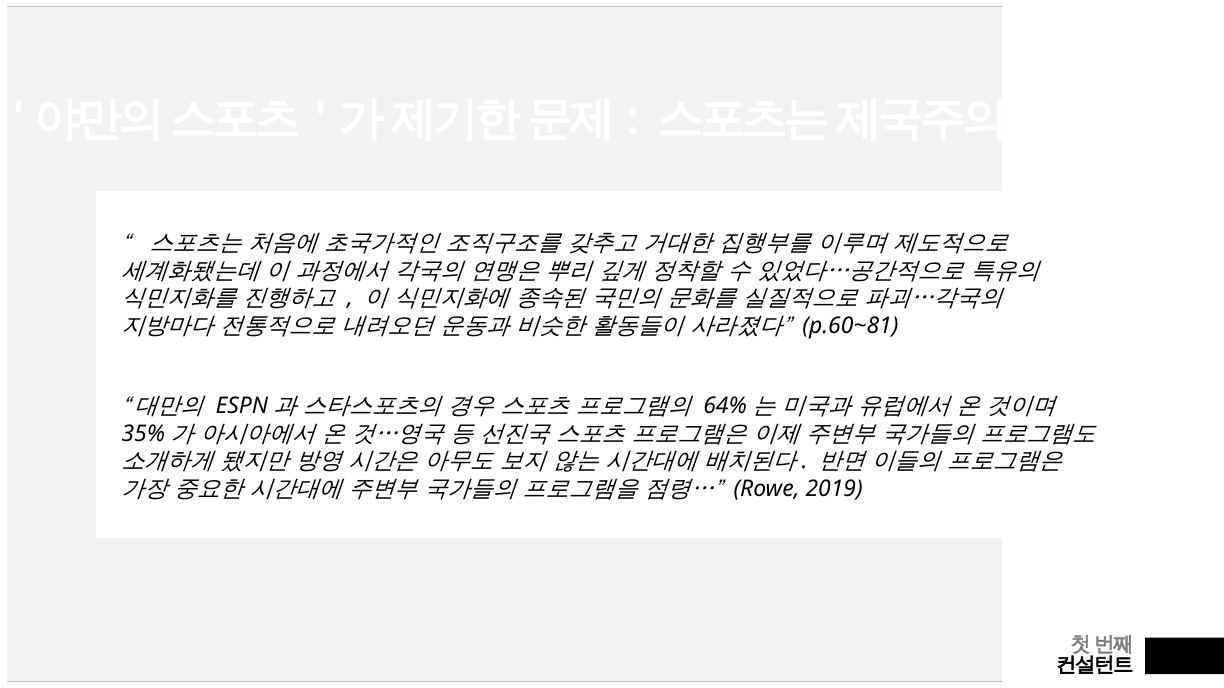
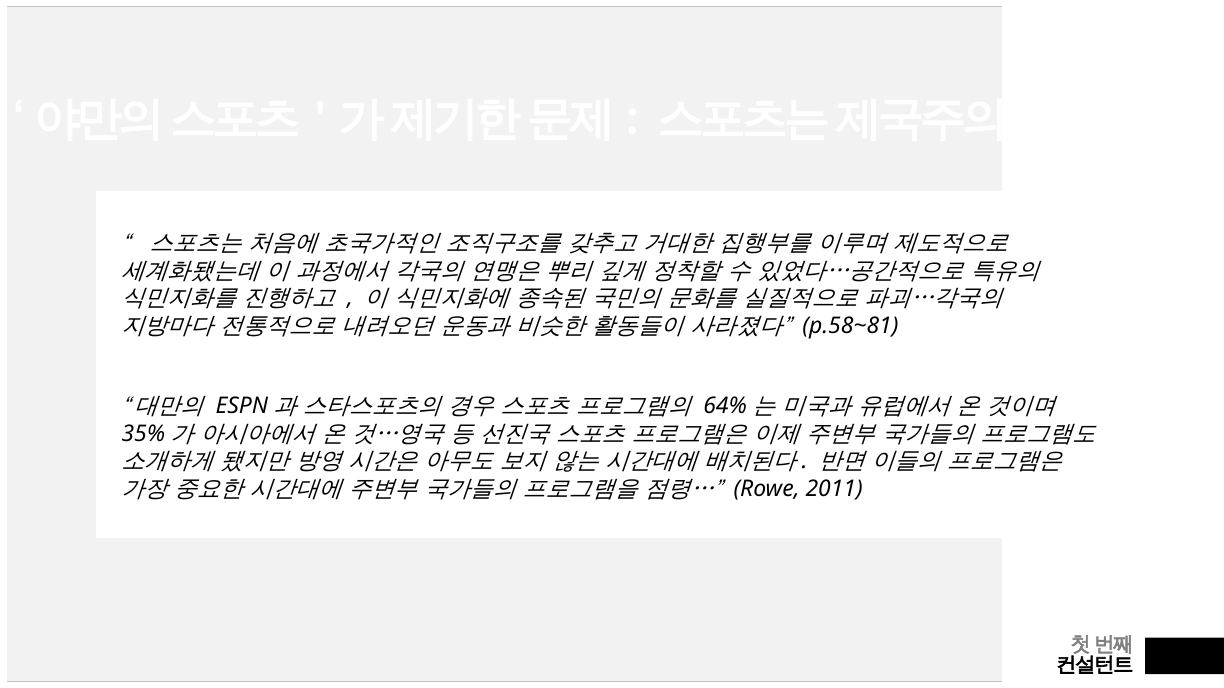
p.60~81: p.60~81 -> p.58~81 (850, 326)
2019: 2019 -> 2011 (834, 489)
